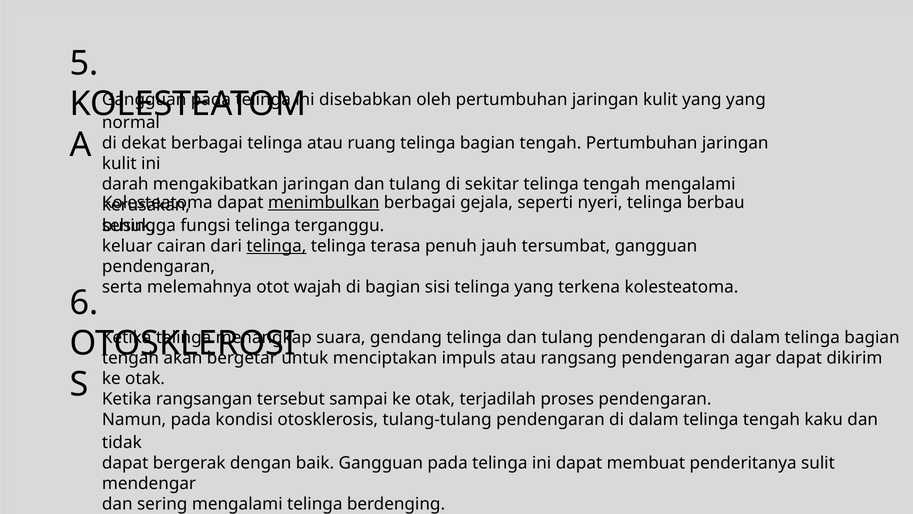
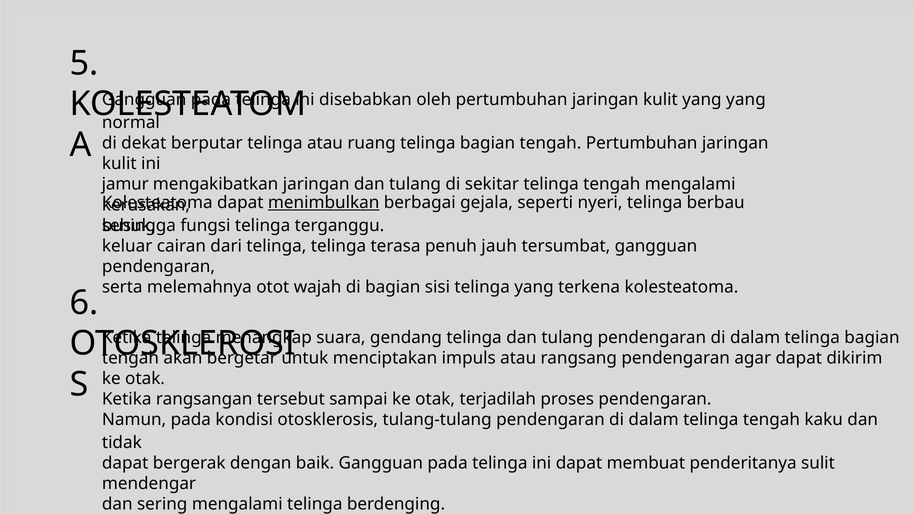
dekat berbagai: berbagai -> berputar (207, 143)
darah: darah -> jamur (125, 184)
telinga underline: present -> none (276, 246)
